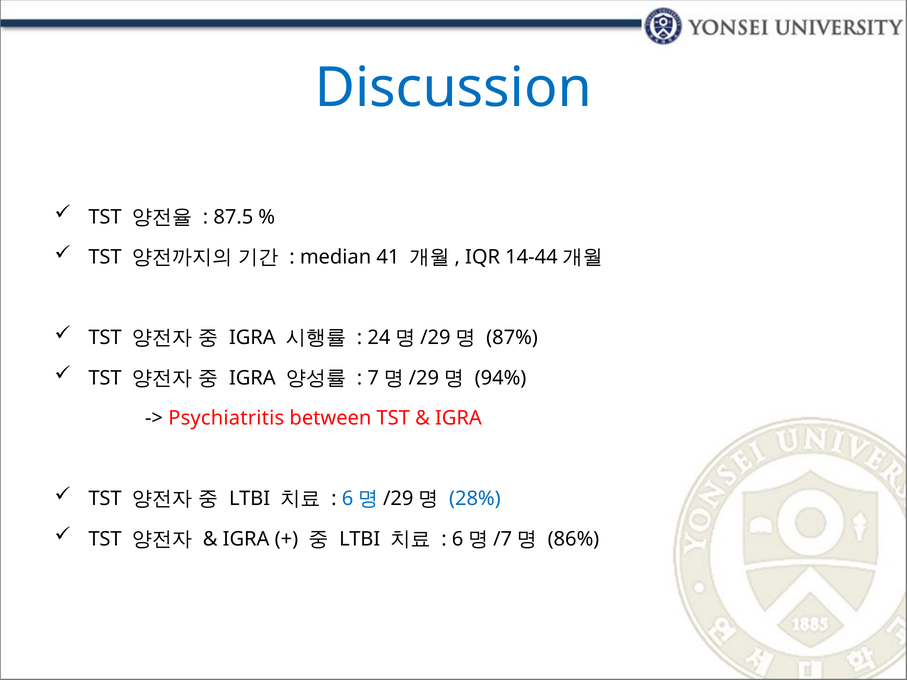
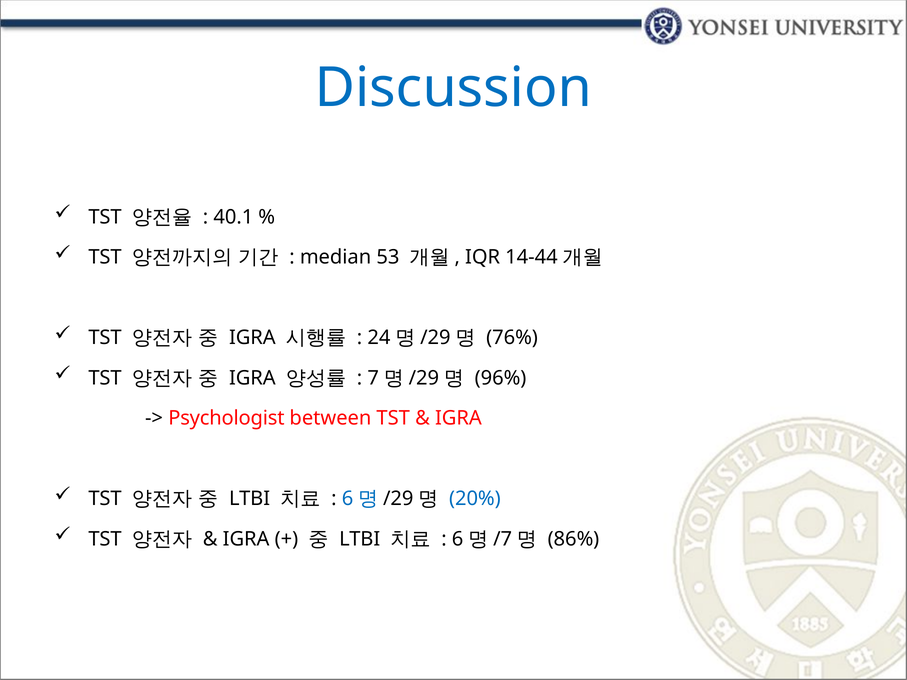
87.5: 87.5 -> 40.1 (233, 217)
41: 41 -> 53 (388, 257)
87%: 87% -> 76% (512, 338)
94%: 94% -> 96% (501, 378)
Psychiatritis: Psychiatritis -> Psychologist (226, 418)
28%: 28% -> 20% (475, 499)
